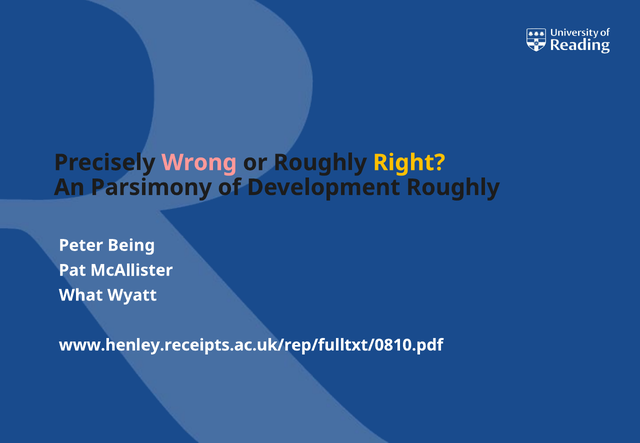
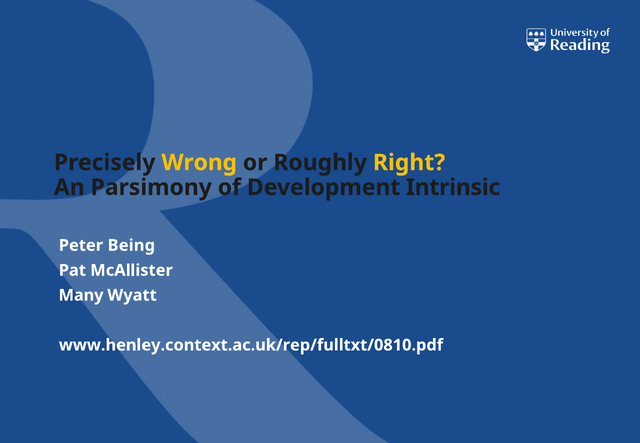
Wrong colour: pink -> yellow (199, 163)
Development Roughly: Roughly -> Intrinsic (453, 187)
What: What -> Many (81, 295)
www.henley.receipts.ac.uk/rep/fulltxt/0810.pdf: www.henley.receipts.ac.uk/rep/fulltxt/0810.pdf -> www.henley.context.ac.uk/rep/fulltxt/0810.pdf (251, 345)
